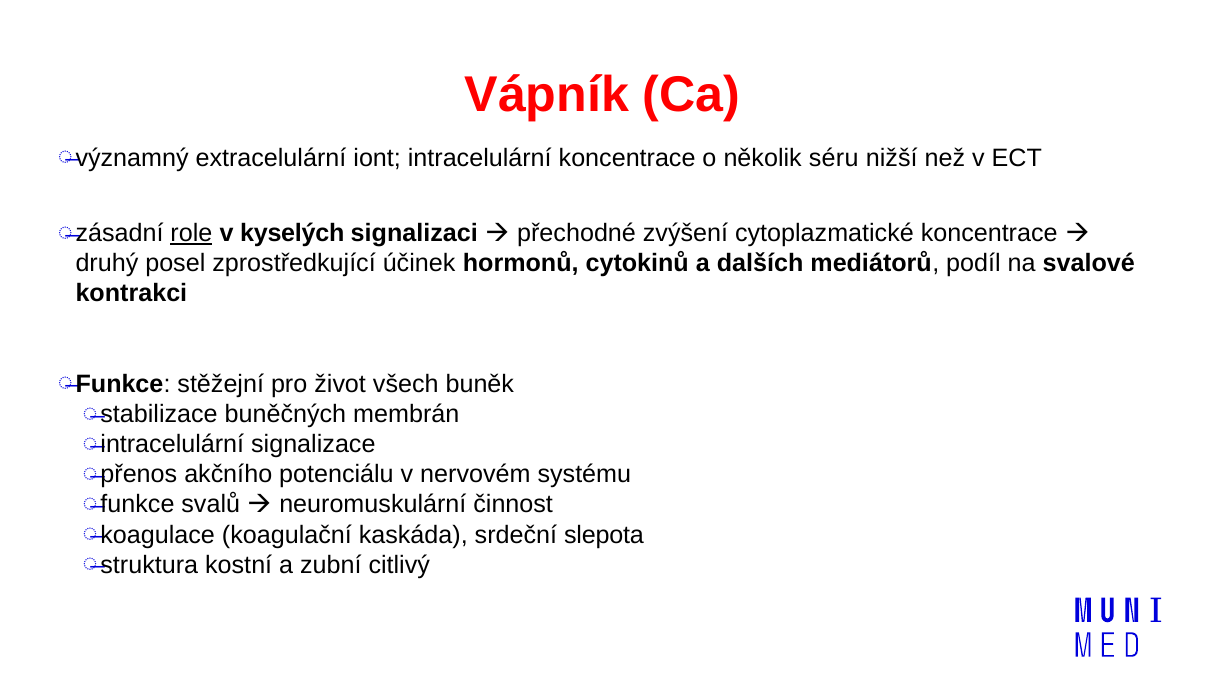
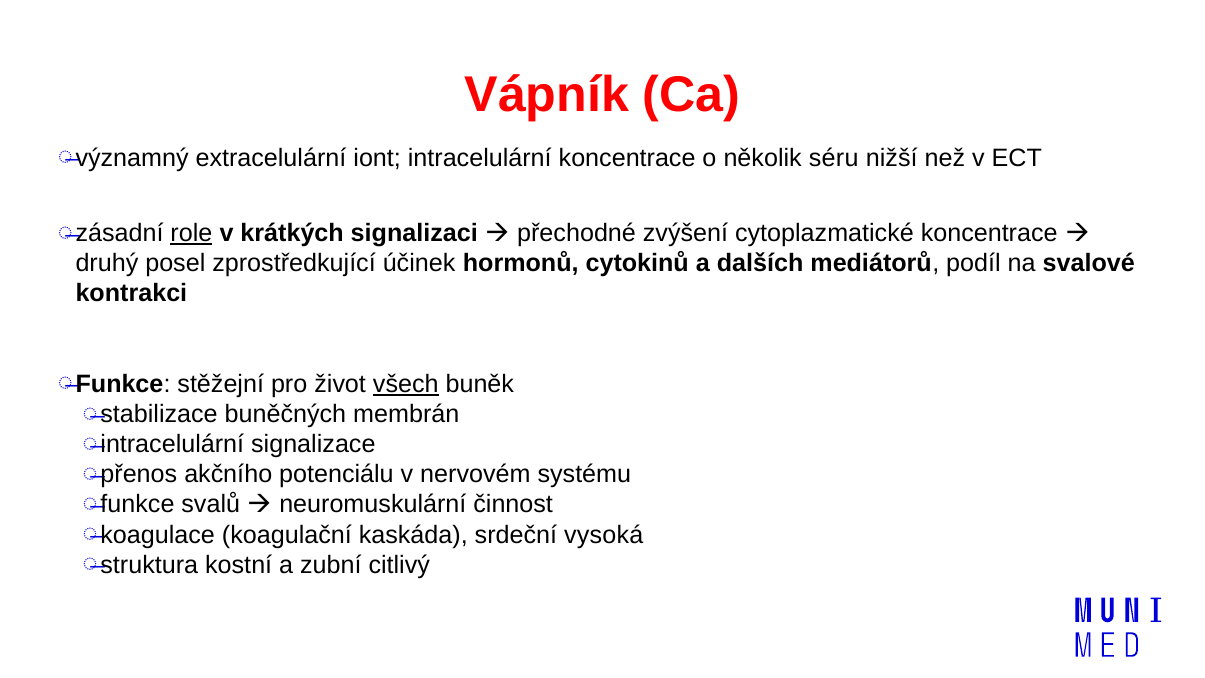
kyselých: kyselých -> krátkých (292, 233)
všech underline: none -> present (406, 384)
slepota: slepota -> vysoká (604, 535)
